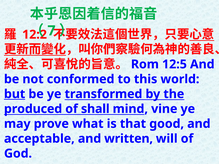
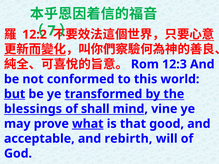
12:5: 12:5 -> 12:3 (174, 64)
produced: produced -> blessings (33, 109)
what underline: none -> present (88, 124)
written: written -> rebirth (128, 139)
